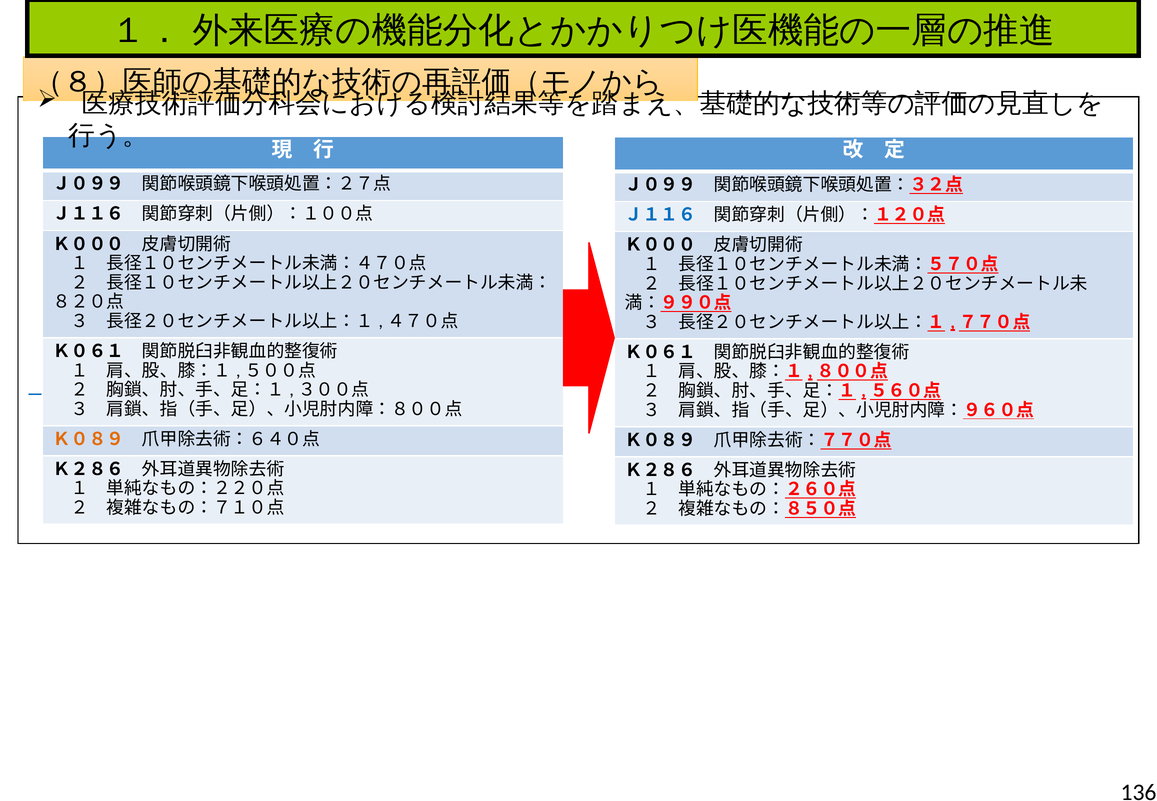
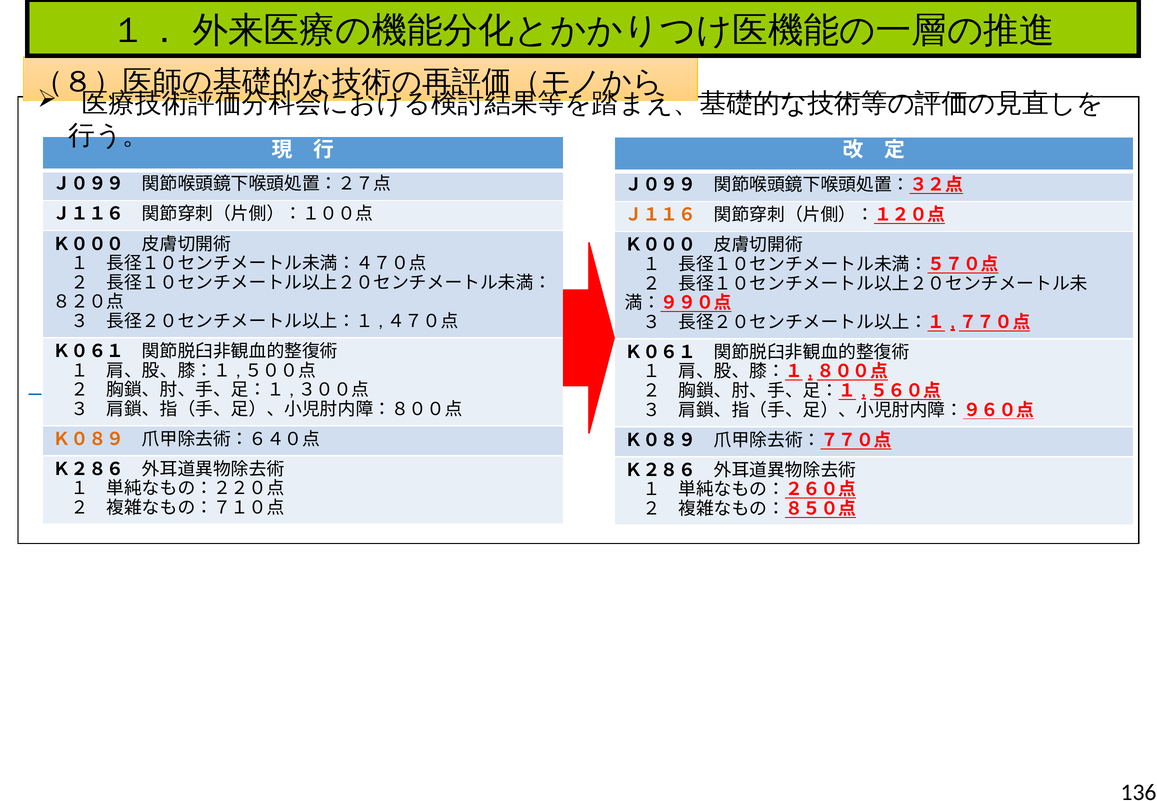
Ｊ１１６ colour: blue -> orange (660, 215)
